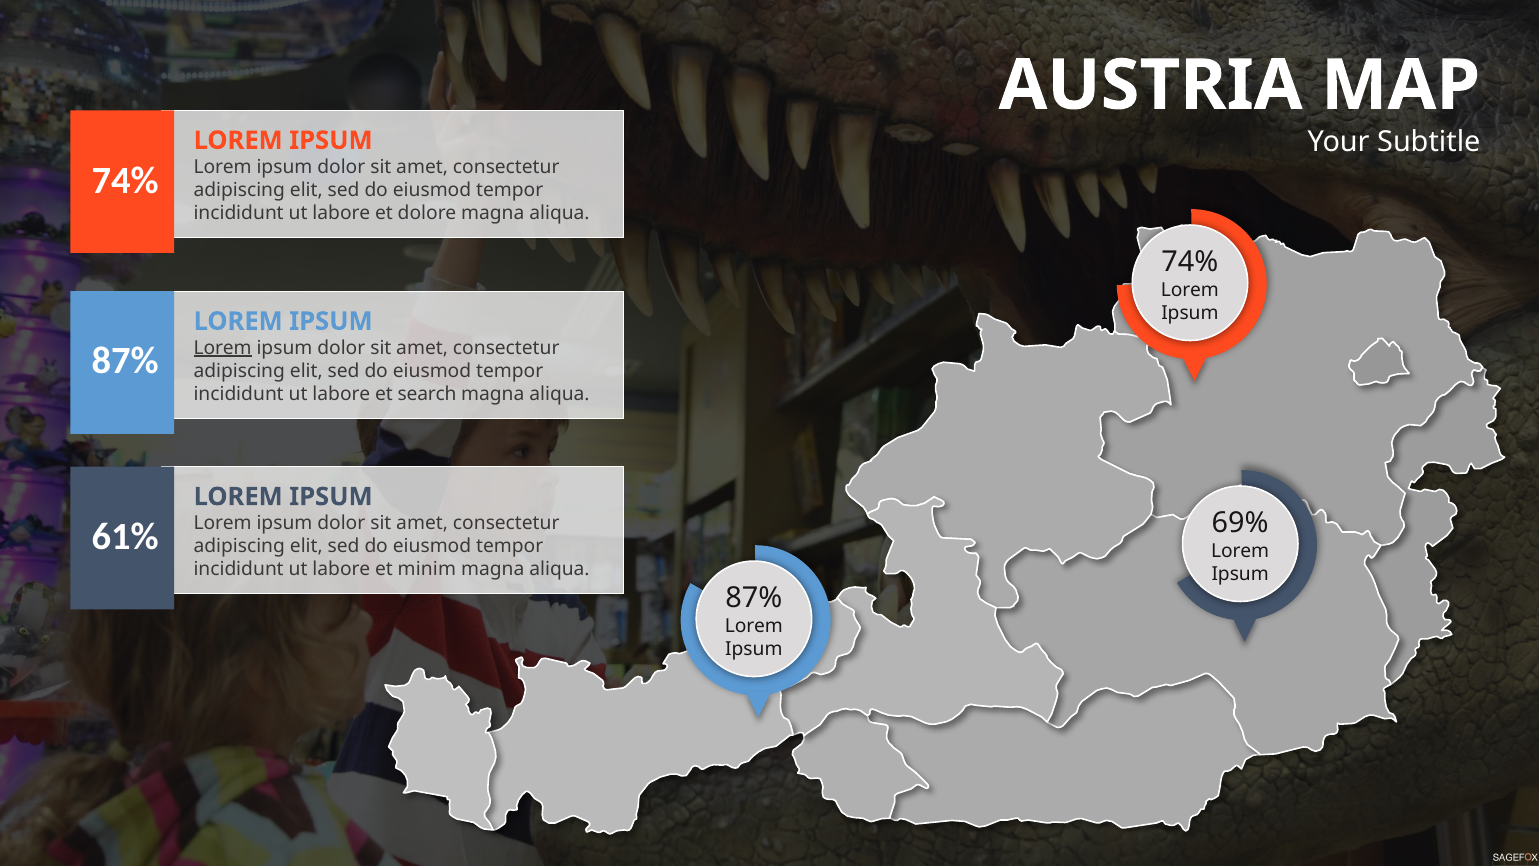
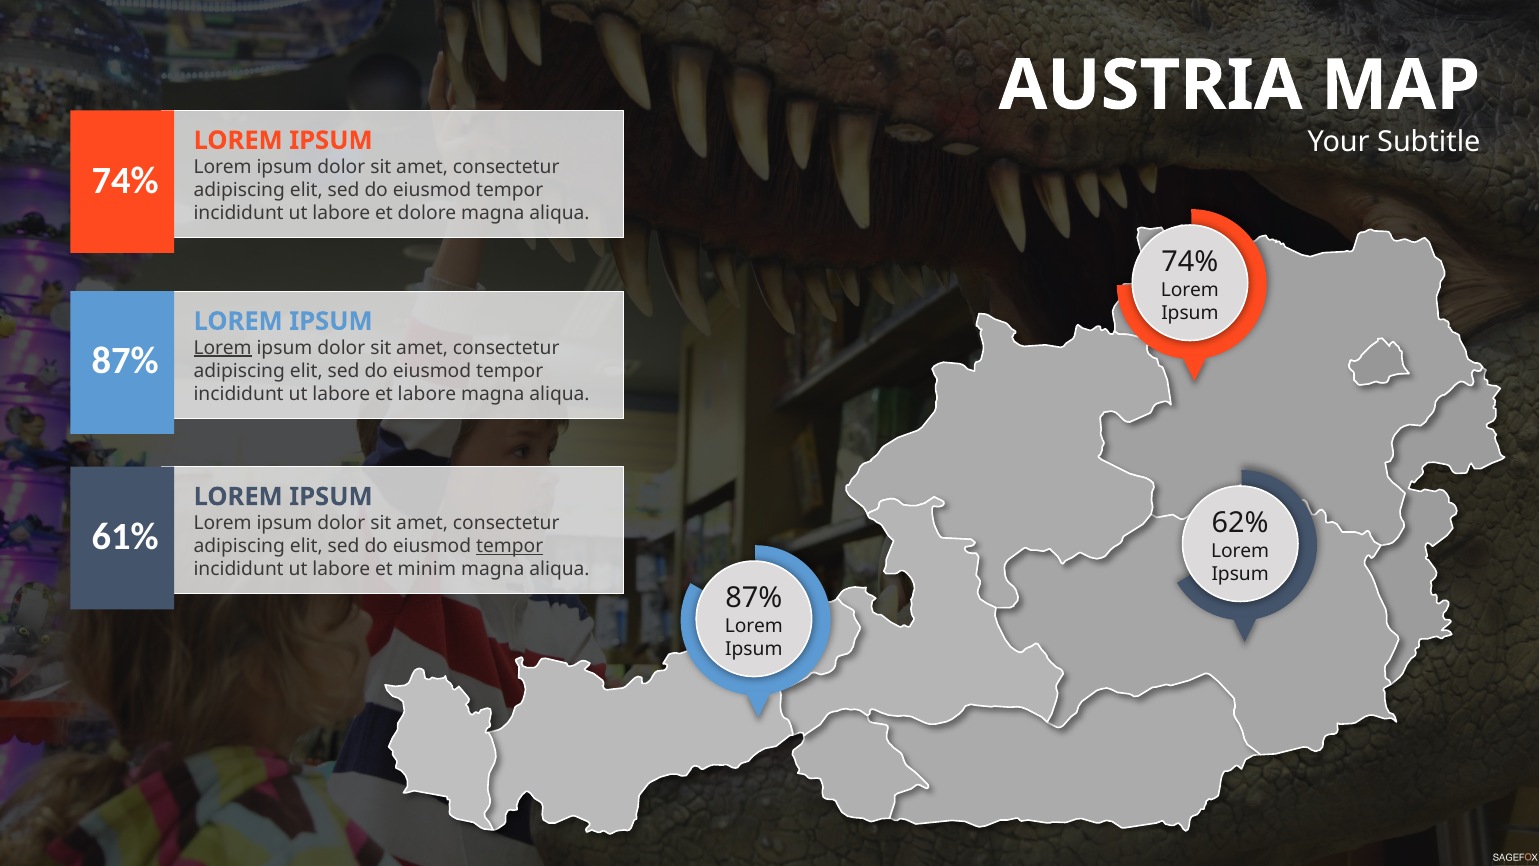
et search: search -> labore (427, 394)
69%: 69% -> 62% (1240, 522)
tempor underline: none -> present (510, 546)
